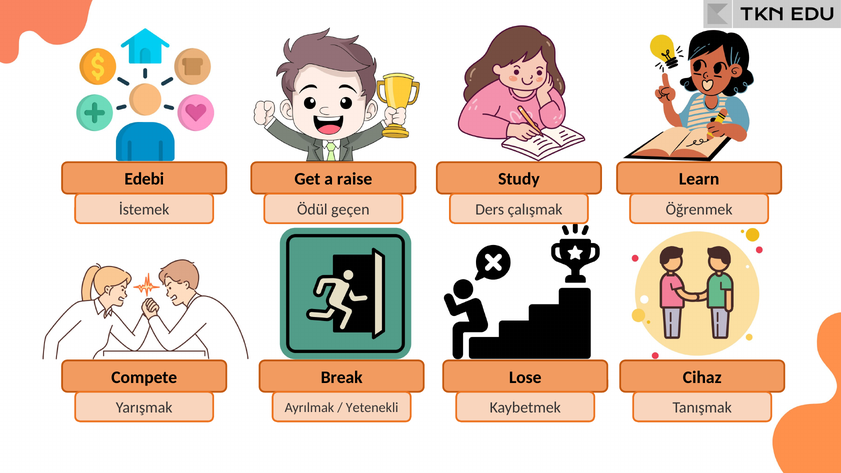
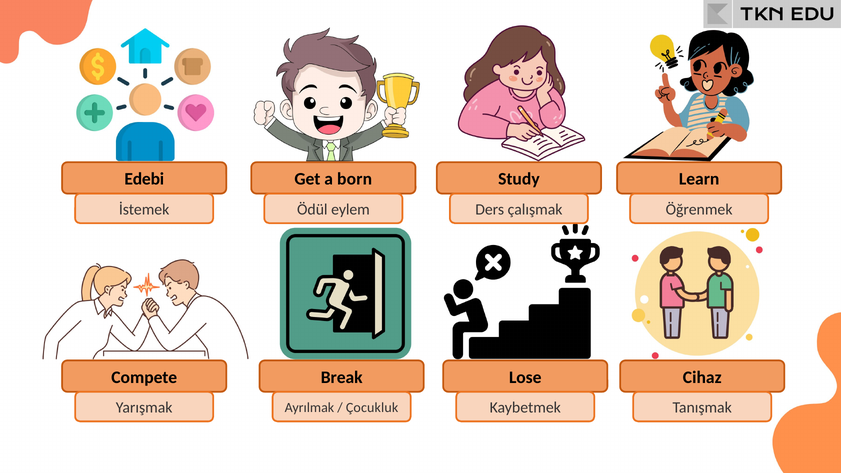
raise: raise -> born (355, 179)
geçen: geçen -> eylem (350, 209)
Yetenekli: Yetenekli -> Çocukluk (372, 408)
